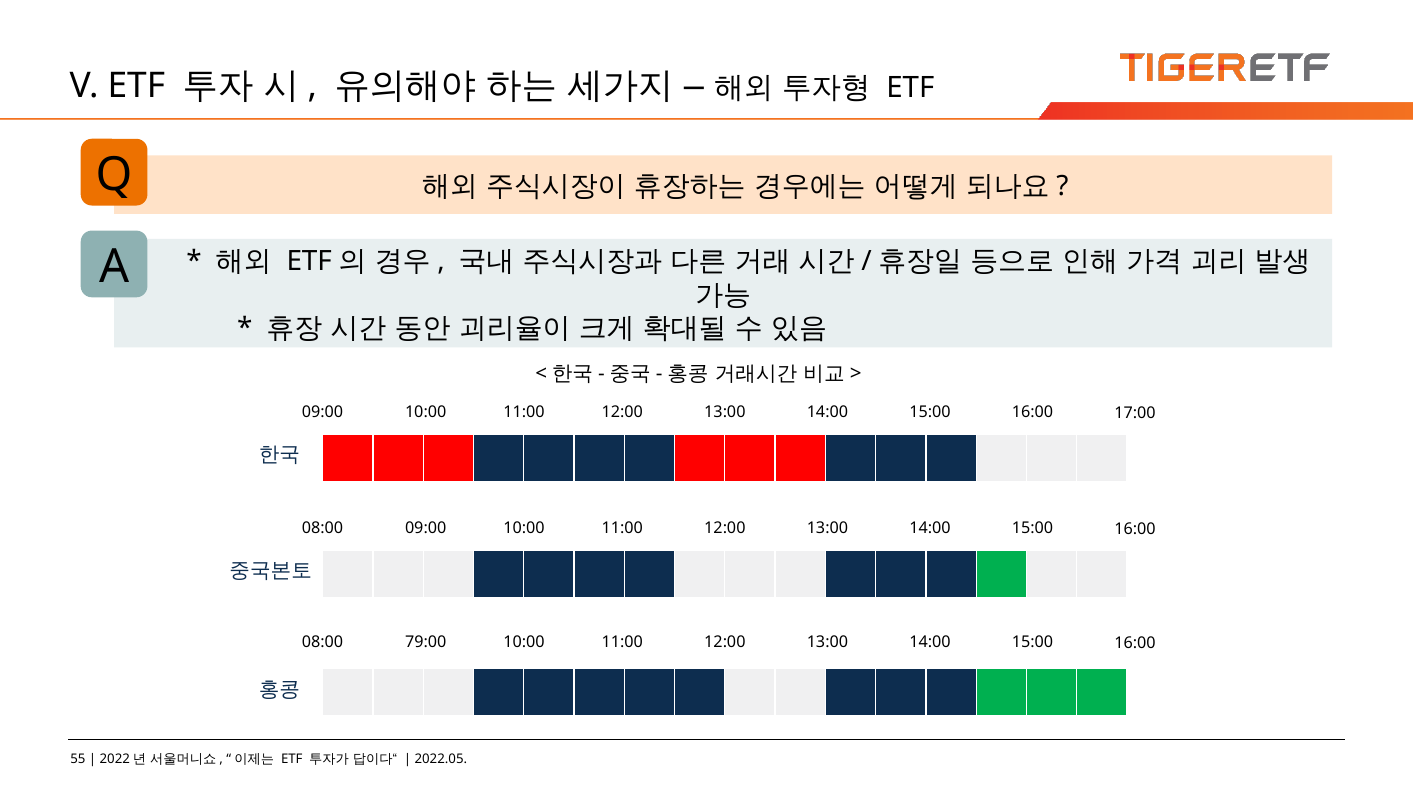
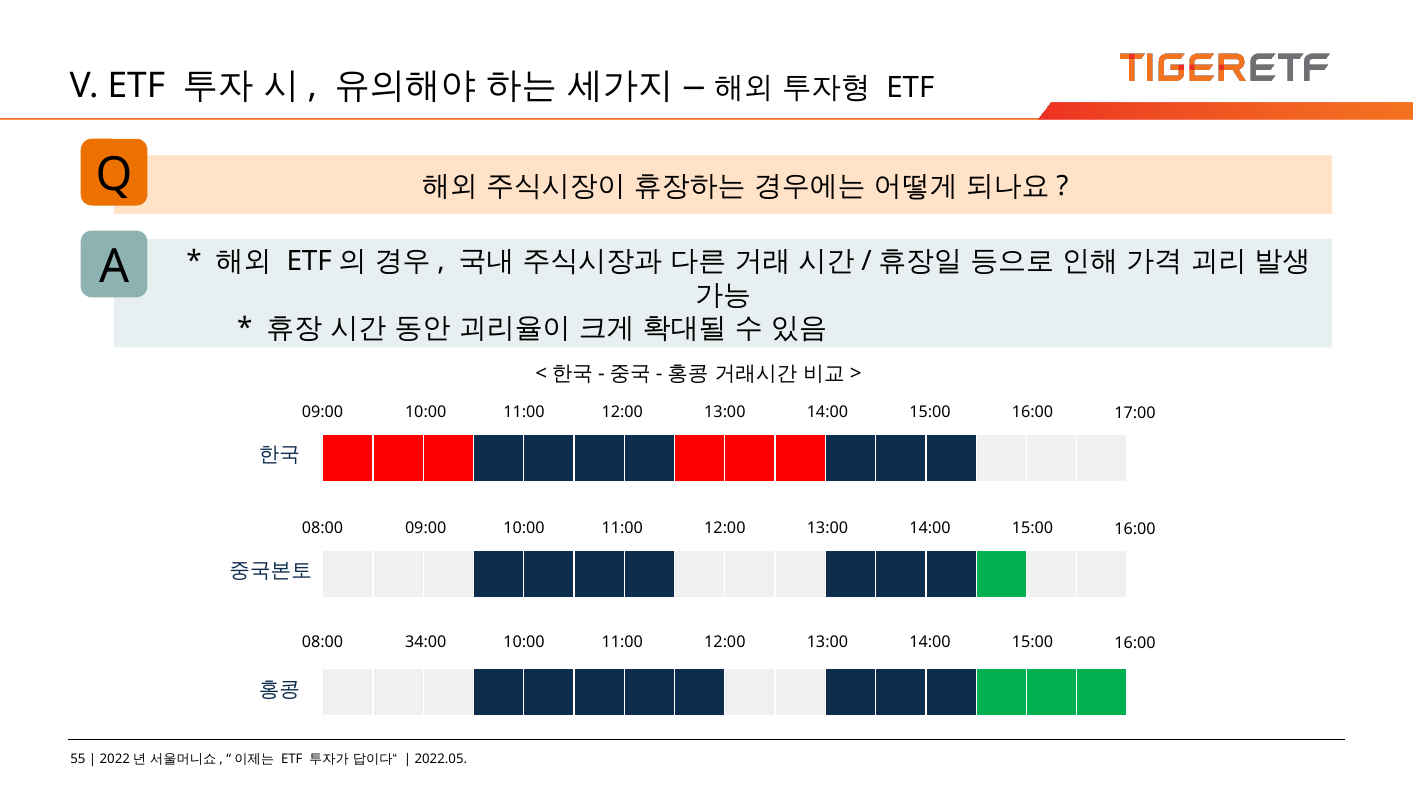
79:00: 79:00 -> 34:00 (426, 641)
